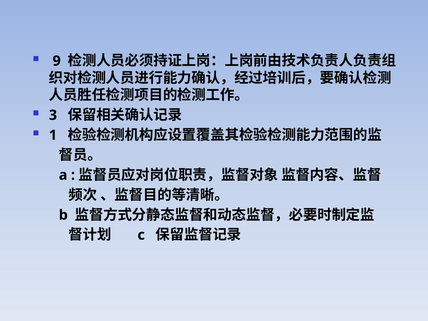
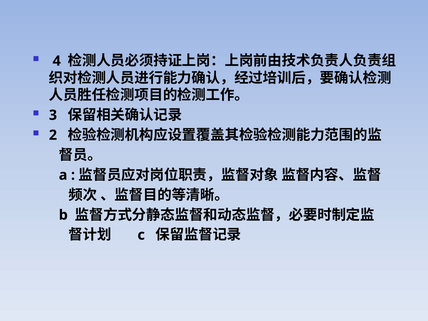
9: 9 -> 4 (57, 61)
1: 1 -> 2 (53, 135)
